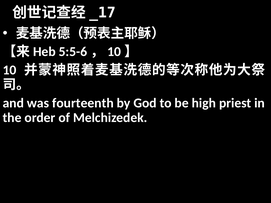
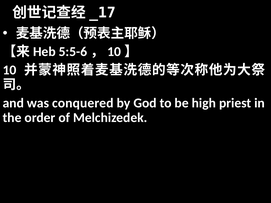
fourteenth: fourteenth -> conquered (83, 103)
